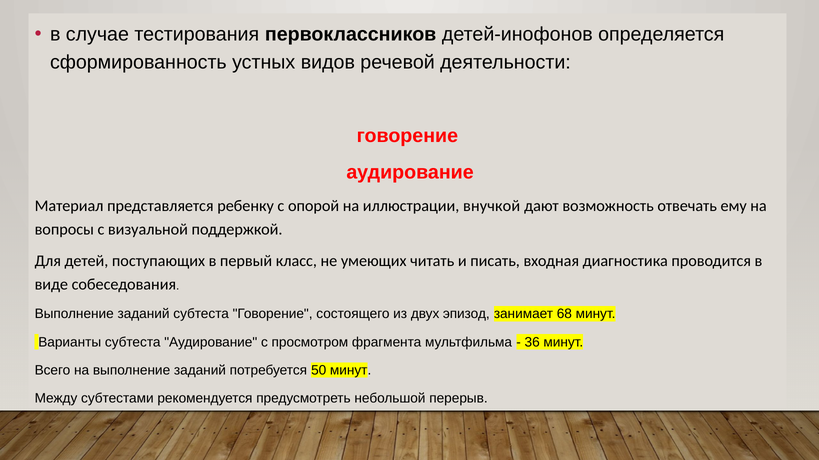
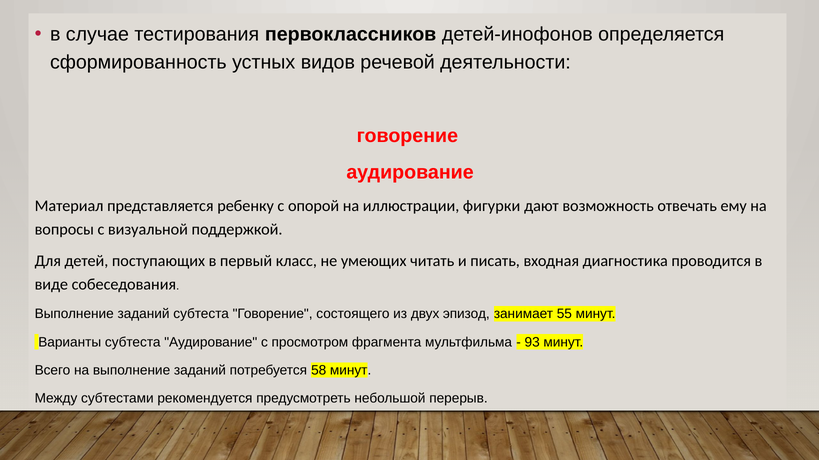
внучкой: внучкой -> фигурки (492, 206)
68: 68 -> 55 (564, 314)
36: 36 -> 93 (532, 343)
50: 50 -> 58 (319, 371)
